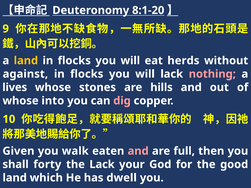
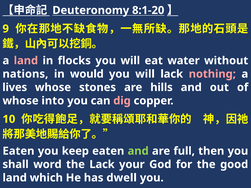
land colour: yellow -> pink (26, 61)
herds: herds -> water (184, 61)
against: against -> nations (25, 74)
flocks: flocks -> would (87, 74)
Given: Given -> Eaten (18, 151)
walk: walk -> keep (75, 151)
and colour: pink -> light green (138, 151)
forty: forty -> word (47, 165)
